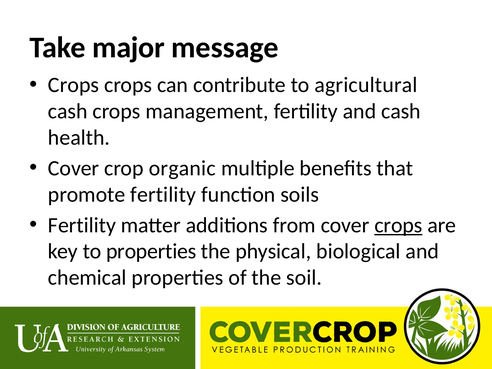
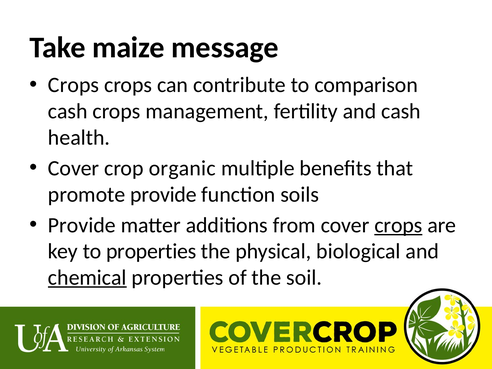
major: major -> maize (129, 48)
agricultural: agricultural -> comparison (366, 85)
promote fertility: fertility -> provide (163, 195)
Fertility: Fertility -> Provide (82, 225)
chemical underline: none -> present (87, 278)
